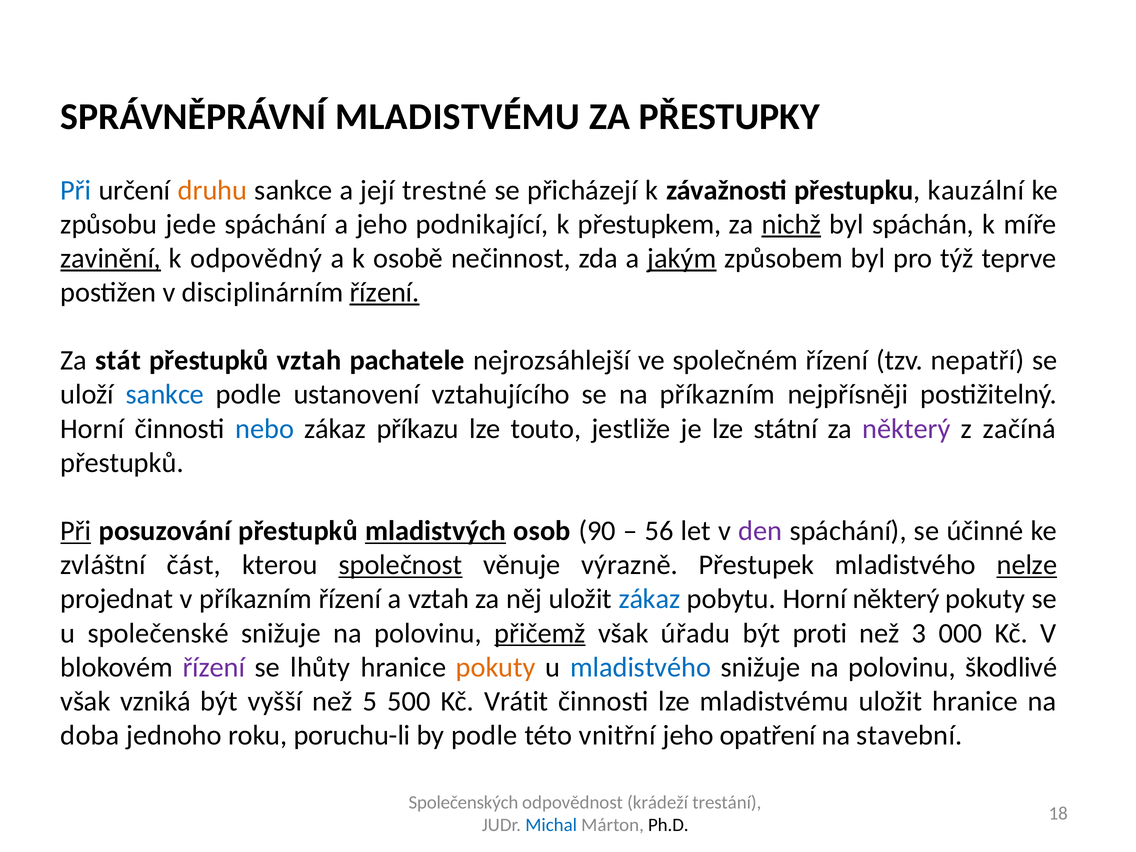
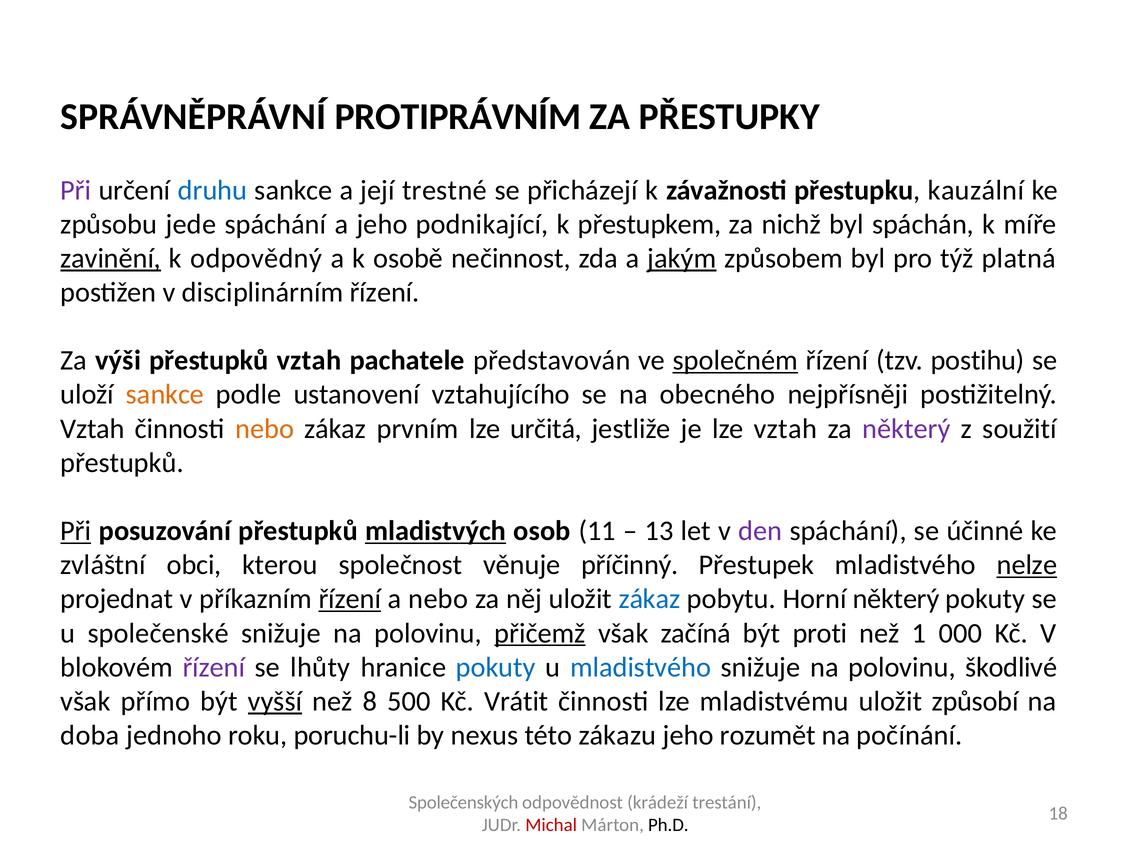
SPRÁVNĚPRÁVNÍ MLADISTVÉMU: MLADISTVÉMU -> PROTIPRÁVNÍM (458, 117)
Při colour: blue -> purple (76, 190)
druhu colour: orange -> blue (212, 190)
nichž underline: present -> none (791, 224)
teprve: teprve -> platná (1019, 258)
řízení underline: present -> none (385, 292)
stát: stát -> výši (118, 361)
nejrozsáhlejší: nejrozsáhlejší -> představován (552, 361)
společném underline: none -> present (735, 361)
nepatří: nepatří -> postihu (978, 361)
sankce colour: blue -> orange (165, 395)
na příkazním: příkazním -> obecného (718, 395)
Horní: Horní -> Vztah (92, 429)
nebo colour: blue -> orange (265, 429)
příkazu: příkazu -> prvním (418, 429)
touto: touto -> určitá (546, 429)
lze státní: státní -> vztah (785, 429)
začíná: začíná -> soužití (1020, 429)
90: 90 -> 11 (597, 531)
56: 56 -> 13 (659, 531)
část: část -> obci (194, 565)
společnost underline: present -> none (400, 565)
výrazně: výrazně -> příčinný (630, 565)
řízení underline: none -> present (350, 599)
a vztah: vztah -> nebo (438, 599)
úřadu: úřadu -> začíná (696, 633)
3: 3 -> 1 (919, 633)
pokuty colour: orange -> blue (496, 667)
vzniká: vzniká -> přímo (155, 701)
vyšší underline: none -> present (275, 701)
5: 5 -> 8 (370, 701)
uložit hranice: hranice -> způsobí (975, 701)
by podle: podle -> nexus (484, 735)
vnitřní: vnitřní -> zákazu (617, 735)
opatření: opatření -> rozumět (768, 735)
stavební: stavební -> počínání (909, 735)
Michal colour: blue -> red (551, 825)
